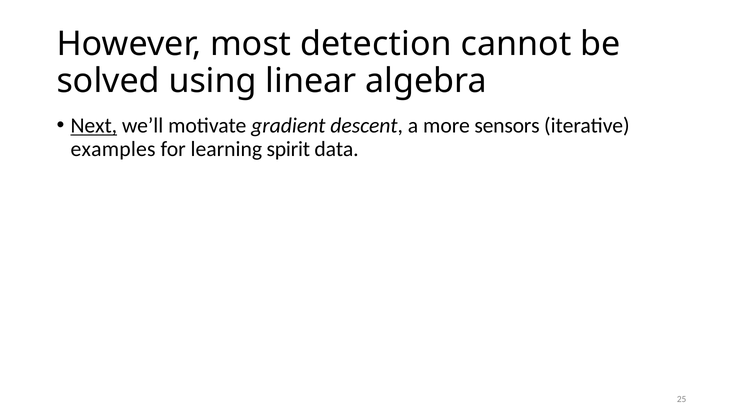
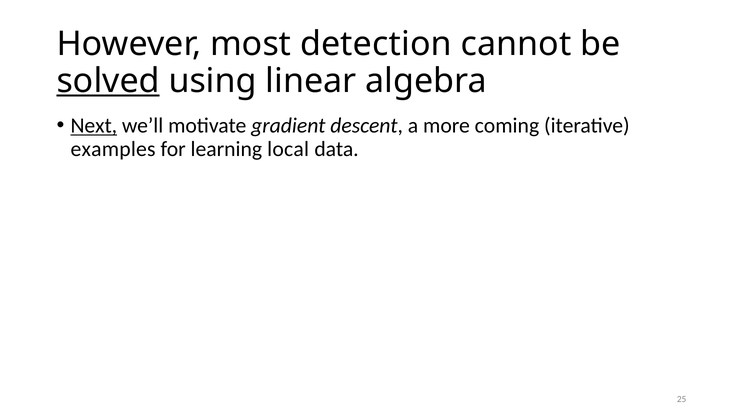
solved underline: none -> present (108, 81)
sensors: sensors -> coming (507, 126)
spirit: spirit -> local (288, 149)
